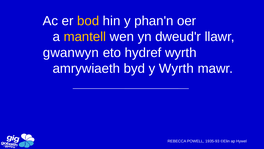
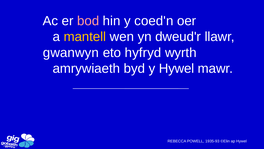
bod colour: yellow -> pink (88, 21)
phan'n: phan'n -> coed'n (154, 21)
hydref: hydref -> hyfryd (143, 52)
y Wyrth: Wyrth -> Hywel (177, 68)
